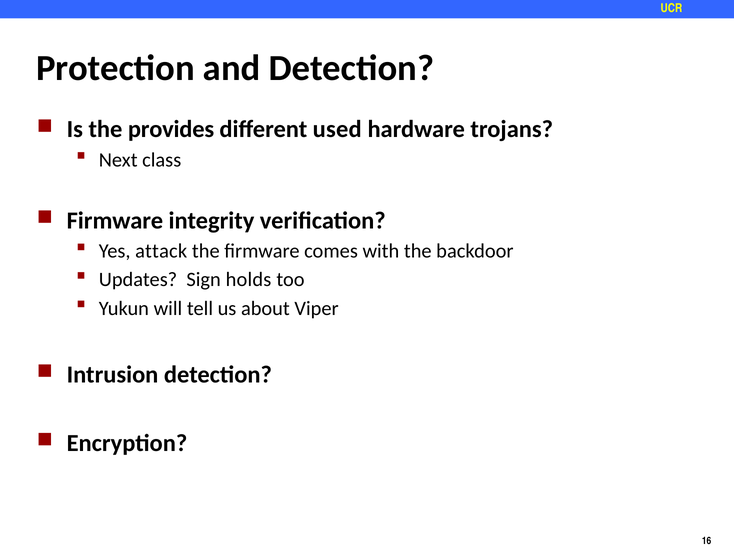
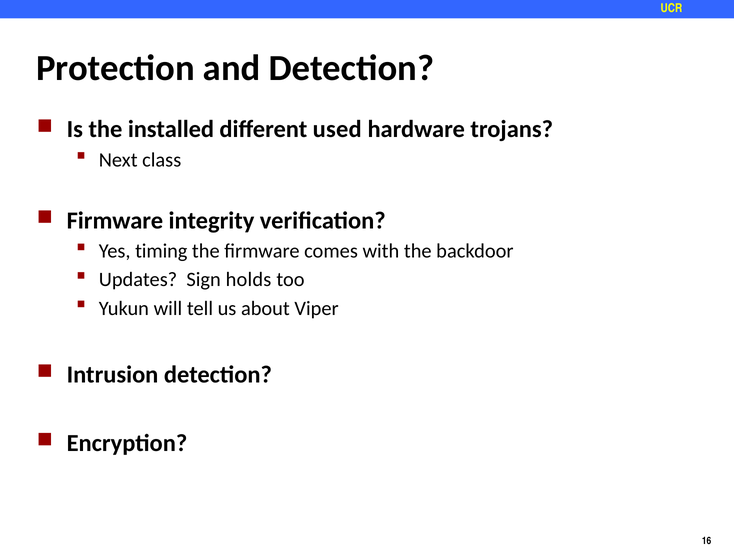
provides: provides -> installed (171, 129)
attack: attack -> timing (161, 251)
